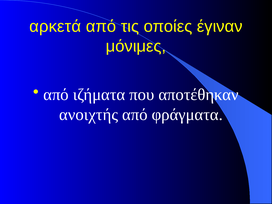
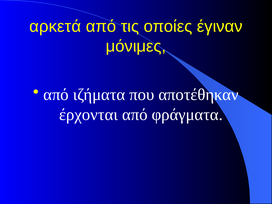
ανοιχτής: ανοιχτής -> έρχονται (89, 115)
